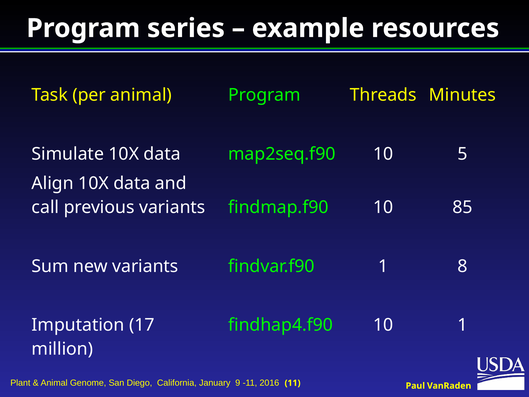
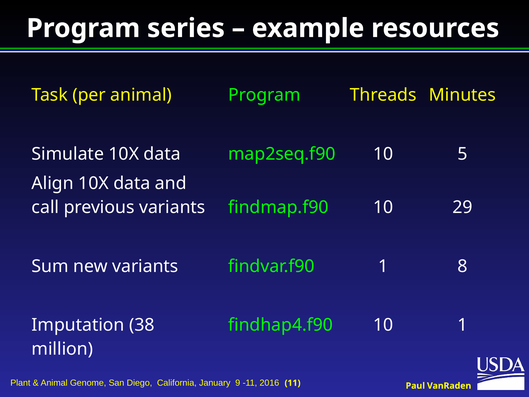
85: 85 -> 29 (463, 207)
17: 17 -> 38 (142, 325)
